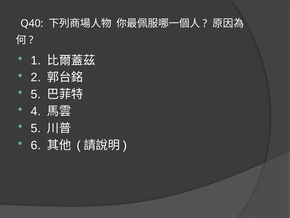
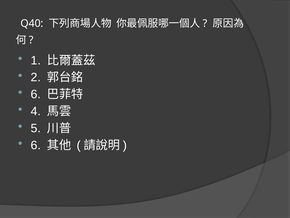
5: 5 -> 6 (36, 94)
